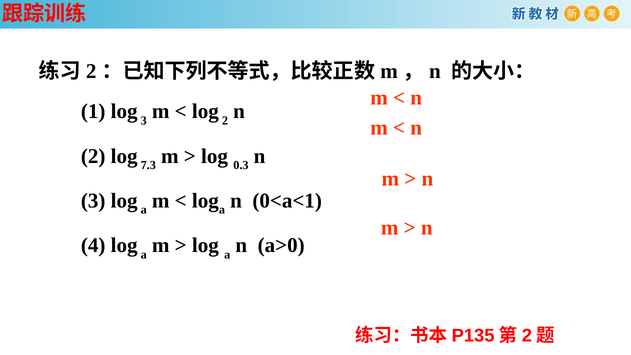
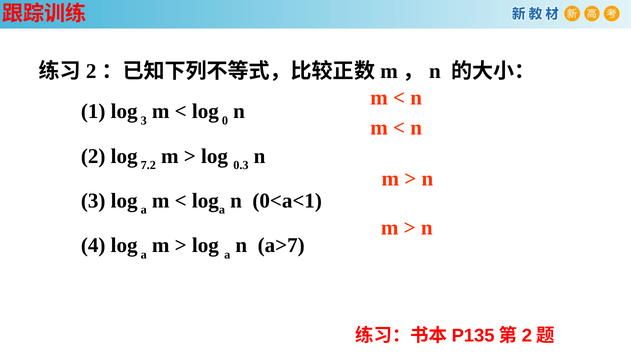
log 2: 2 -> 0 (225, 121)
7.3: 7.3 -> 7.2 (148, 165)
a>0: a>0 -> a>7 (281, 245)
